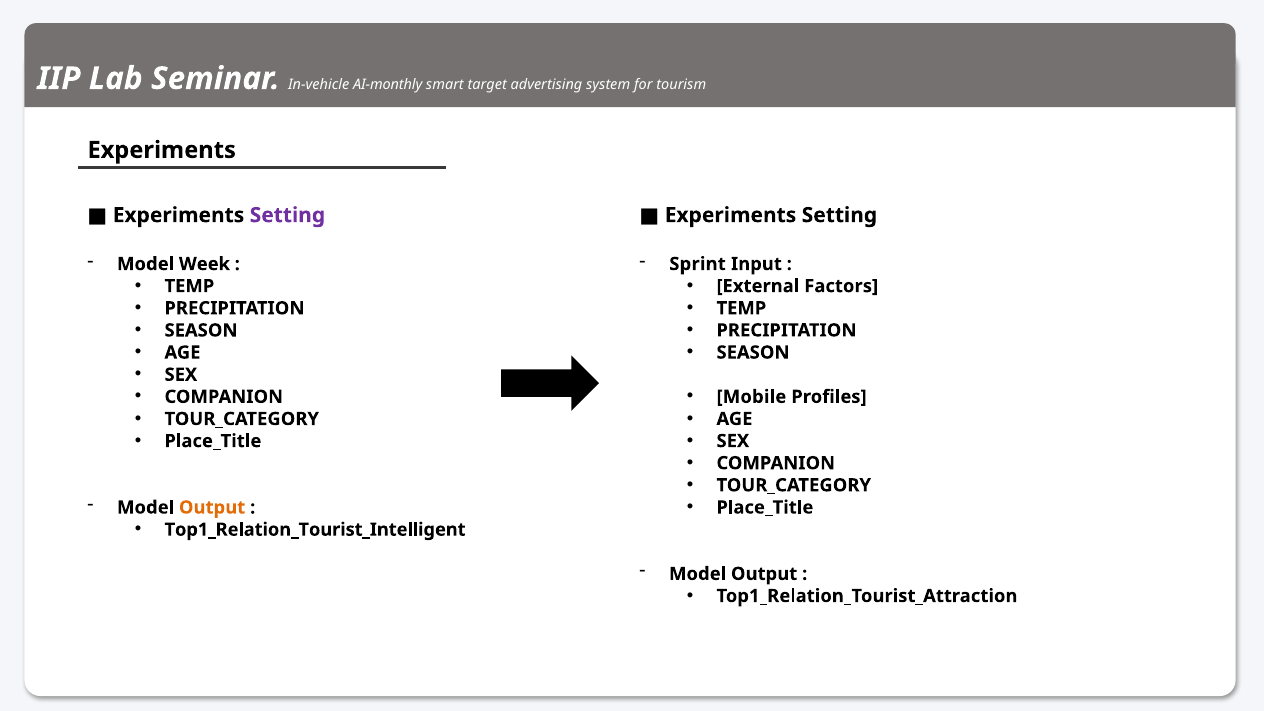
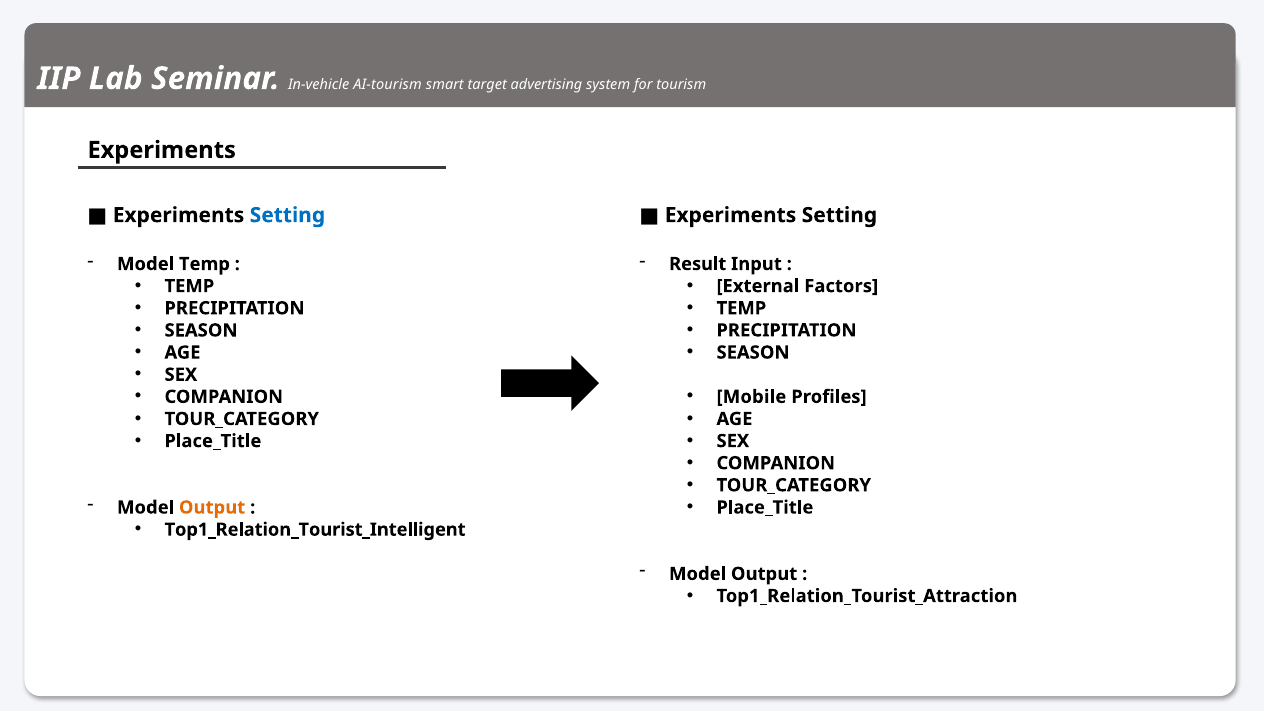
AI-monthly: AI-monthly -> AI-tourism (388, 84)
Setting colour: purple -> blue (287, 215)
Model Week: Week -> Temp (204, 264)
Sprint: Sprint -> Result (698, 264)
